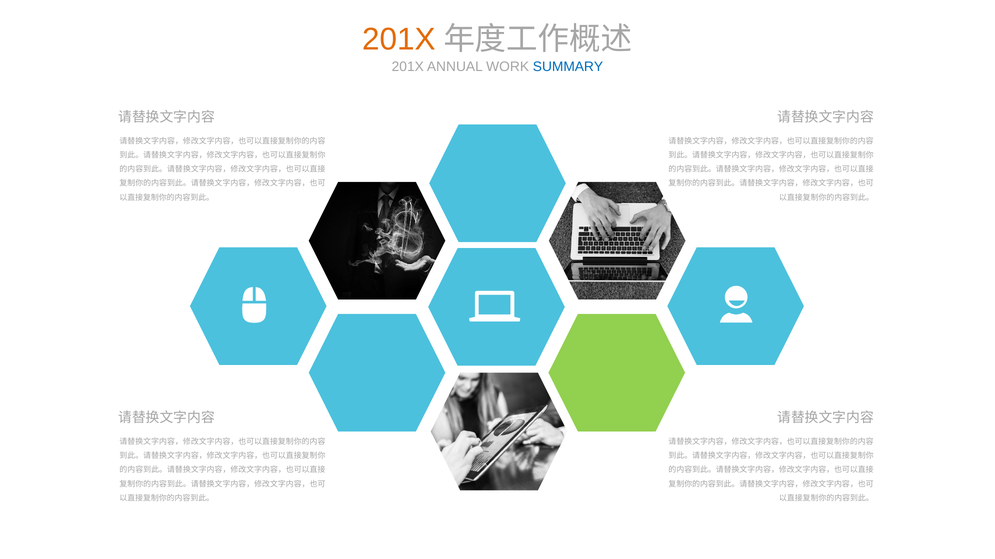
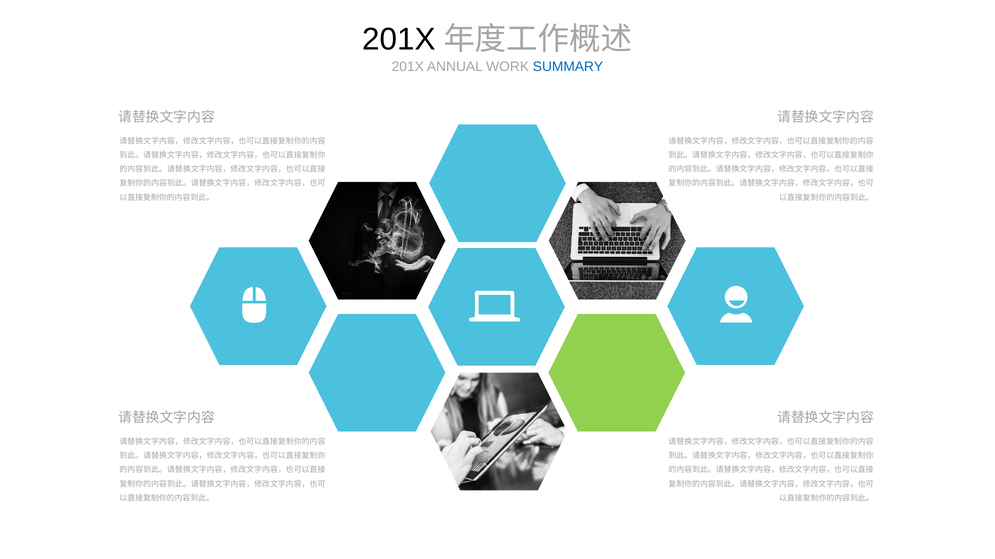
201X colour: orange -> black (399, 39)
